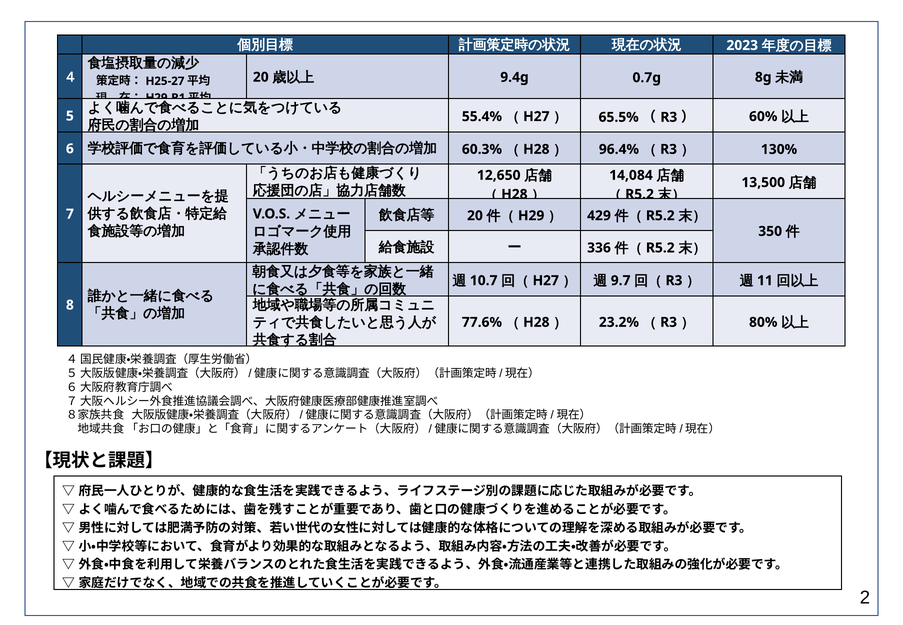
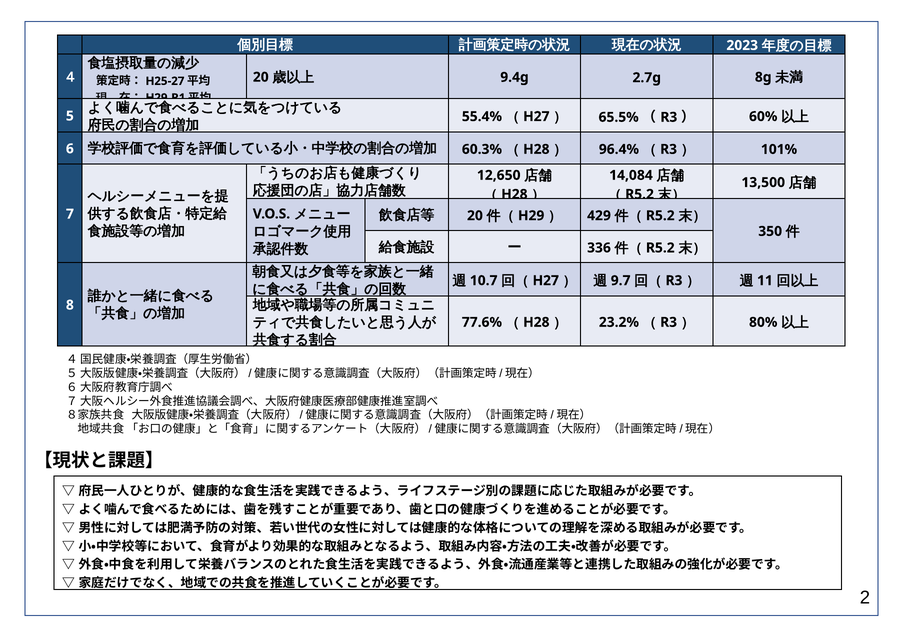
0.7g: 0.7g -> 2.7g (647, 78)
130%: 130% -> 101% (779, 149)
